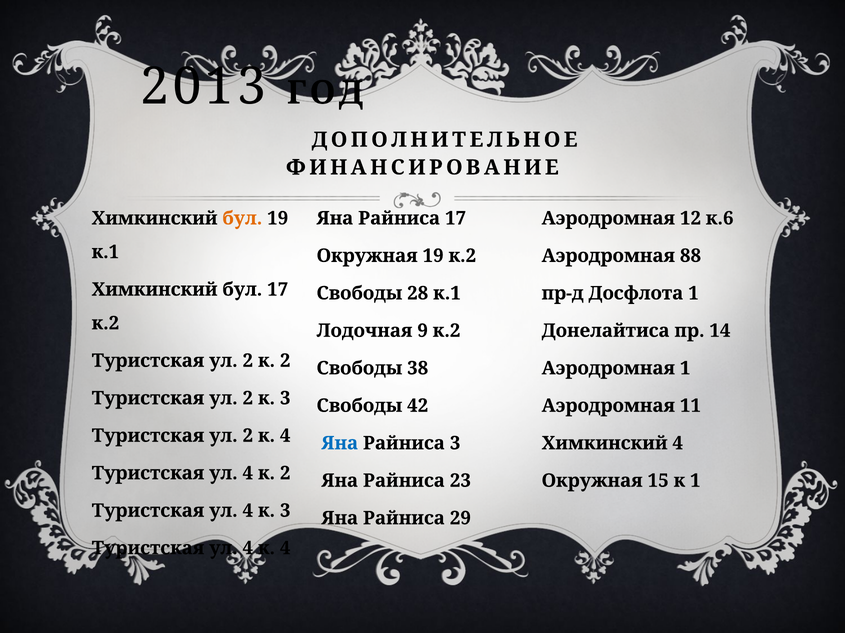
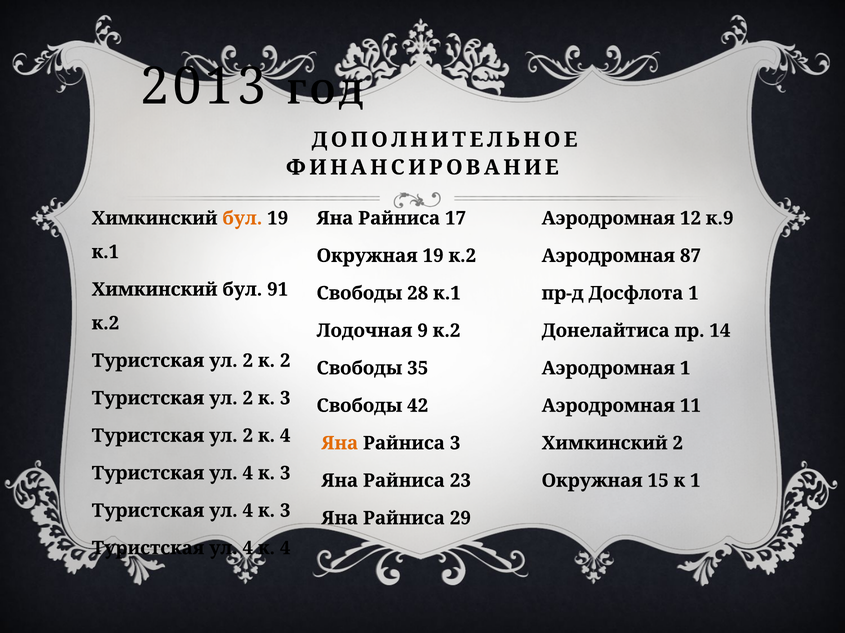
к.6: к.6 -> к.9 (720, 218)
88: 88 -> 87 (690, 256)
бул 17: 17 -> 91 (278, 290)
38: 38 -> 35 (418, 369)
Яна colour: blue -> orange (340, 444)
Химкинский 4: 4 -> 2 (678, 444)
2: 2 -> 3 (285, 474)
